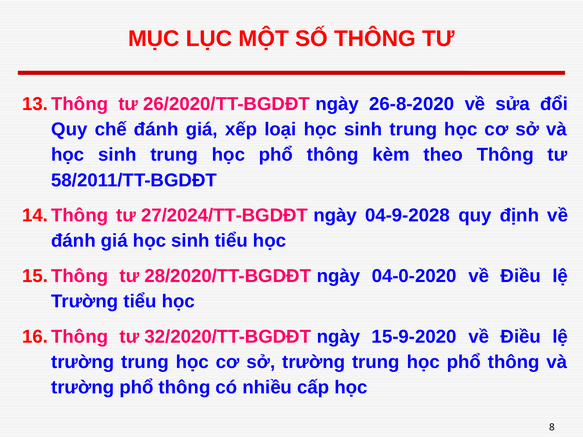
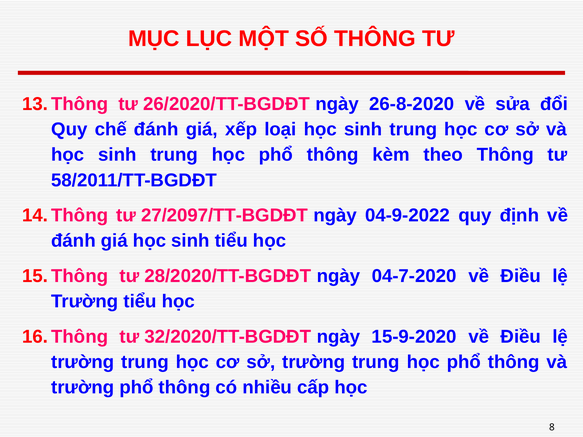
27/2024/TT-BGDĐT: 27/2024/TT-BGDĐT -> 27/2097/TT-BGDĐT (225, 216)
04-9-2028: 04-9-2028 -> 04-9-2022 (407, 216)
04-0-2020: 04-0-2020 -> 04-7-2020 (414, 276)
